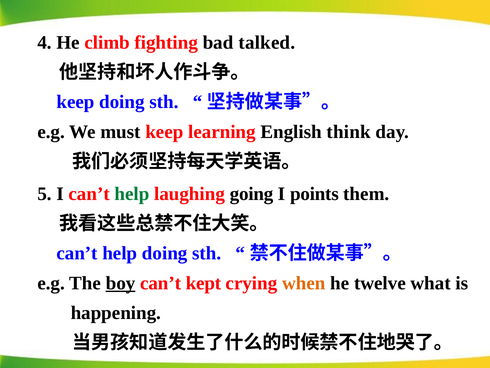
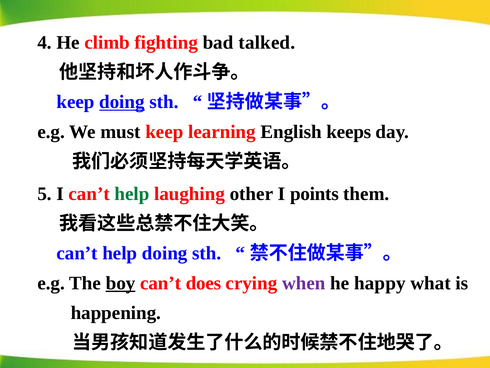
doing underline: none -> present (122, 102)
think: think -> keeps (349, 132)
going: going -> other (251, 194)
kept: kept -> does (204, 283)
when colour: orange -> purple (304, 283)
twelve: twelve -> happy (380, 283)
